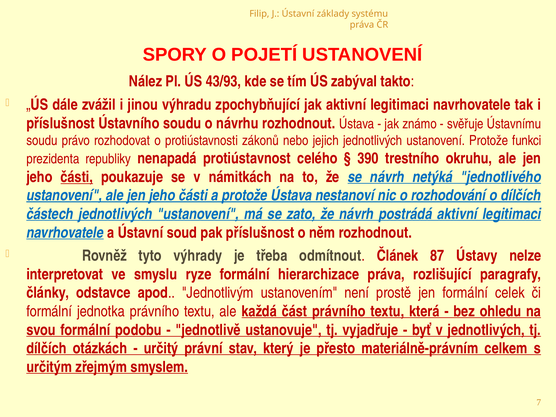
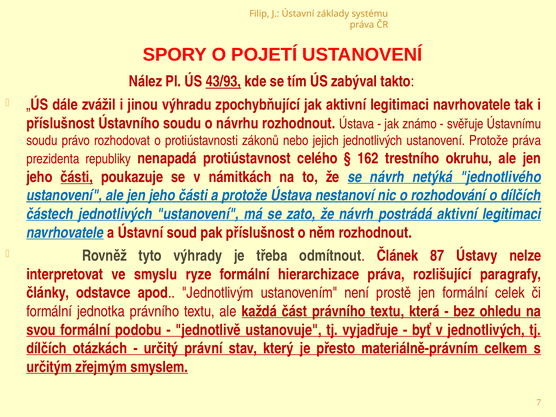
43/93 underline: none -> present (223, 82)
Protože funkci: funkci -> práva (527, 141)
390: 390 -> 162 (368, 158)
